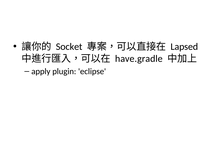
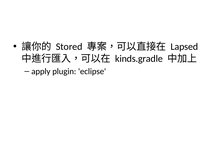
Socket: Socket -> Stored (69, 47)
have.gradle: have.gradle -> kinds.gradle (139, 58)
